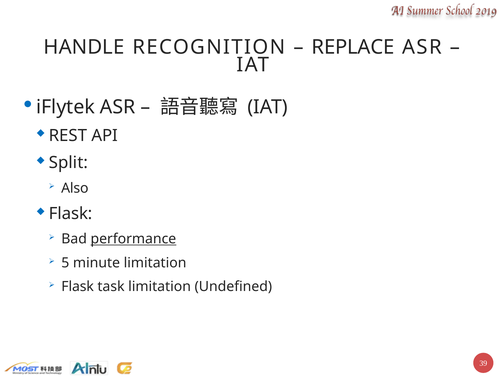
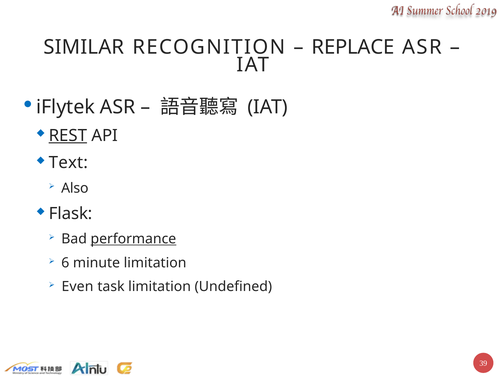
HANDLE: HANDLE -> SIMILAR (84, 47)
REST underline: none -> present (68, 136)
Split: Split -> Text (68, 163)
5: 5 -> 6 (65, 263)
Flask: Flask -> Even (77, 287)
